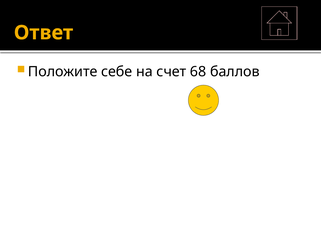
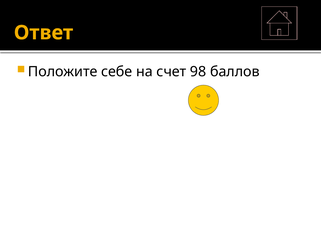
68: 68 -> 98 (198, 72)
